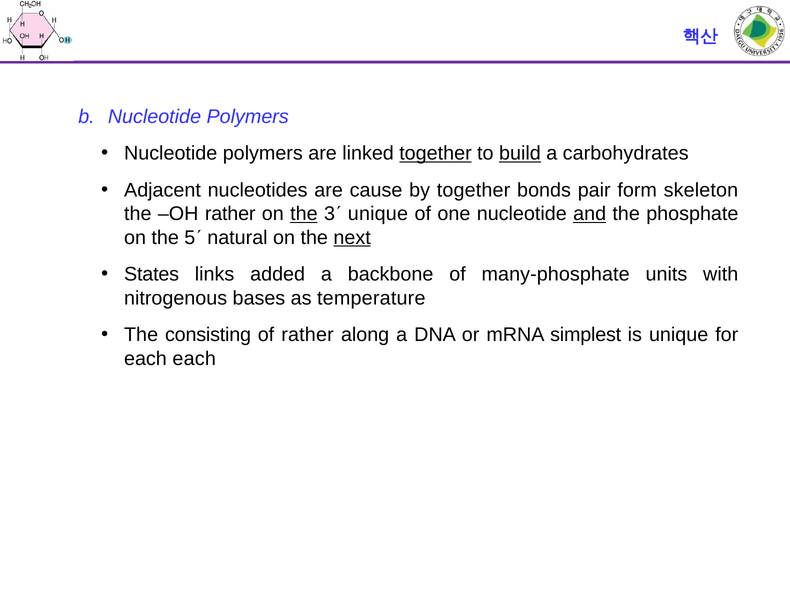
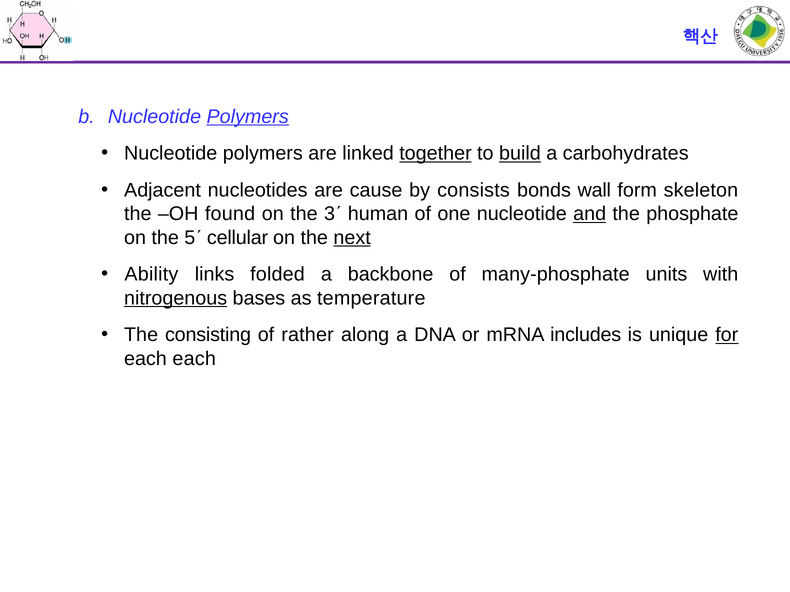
Polymers underline: none -> present (248, 117)
by together: together -> consists (474, 190)
pair: pair -> wall (594, 190)
OH rather: rather -> found (230, 214)
the underline: present -> none (304, 214)
3 unique: unique -> human (378, 214)
natural: natural -> cellular (238, 238)
States: States -> Ability (151, 275)
added: added -> folded (278, 275)
nitrogenous underline: none -> present (176, 298)
simplest: simplest -> includes (586, 335)
for underline: none -> present (727, 335)
